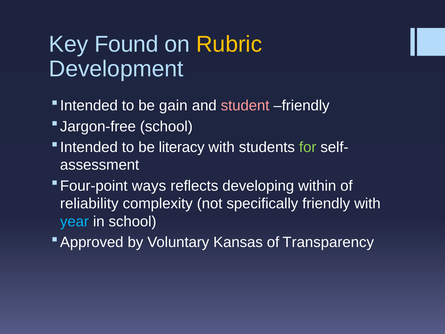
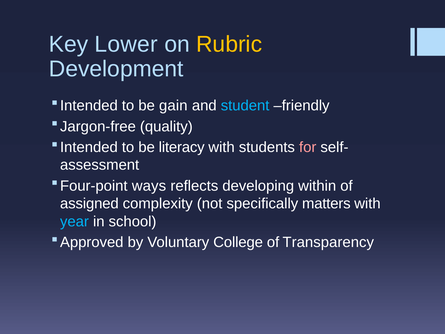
Found: Found -> Lower (126, 44)
student colour: pink -> light blue (245, 106)
school: school -> quality (166, 126)
for colour: light green -> pink (308, 147)
reliability: reliability -> assigned (89, 203)
specifically friendly: friendly -> matters (326, 203)
Kansas: Kansas -> College (238, 242)
